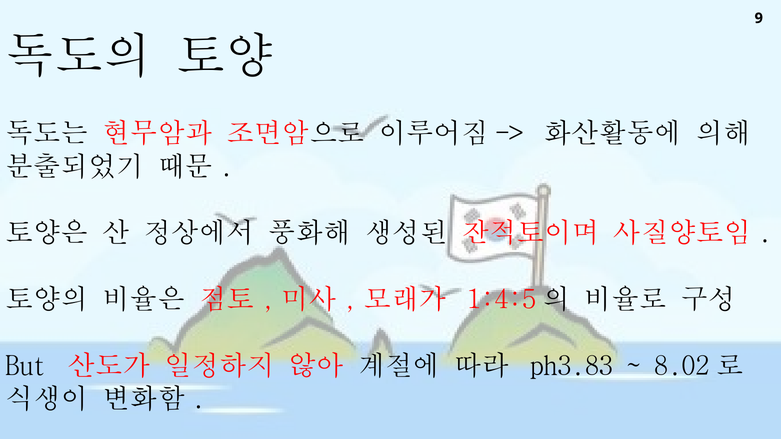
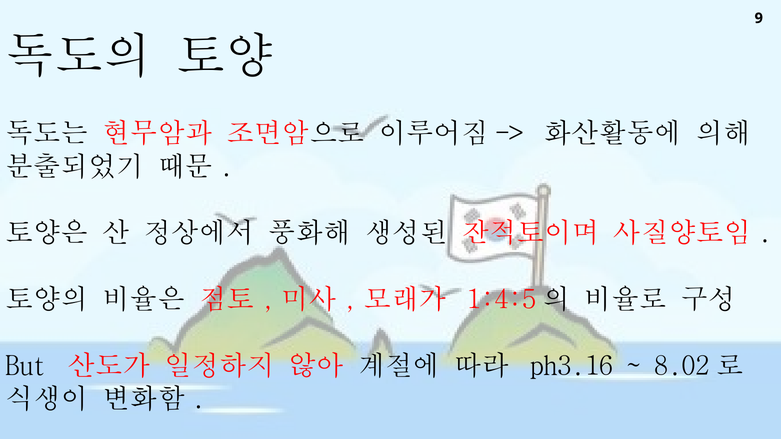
ph3.83: ph3.83 -> ph3.16 (571, 366)
